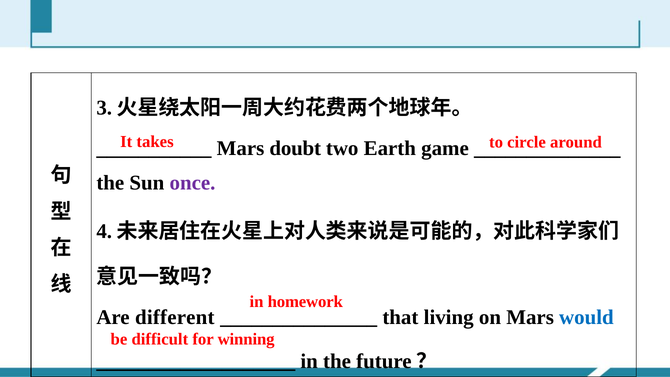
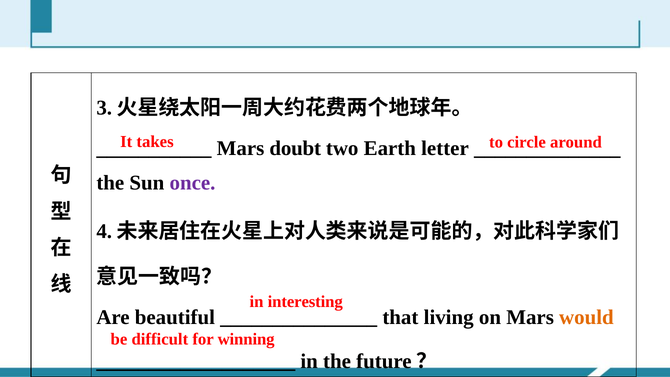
game: game -> letter (445, 148)
homework: homework -> interesting (305, 302)
different: different -> beautiful (175, 317)
would colour: blue -> orange (586, 317)
